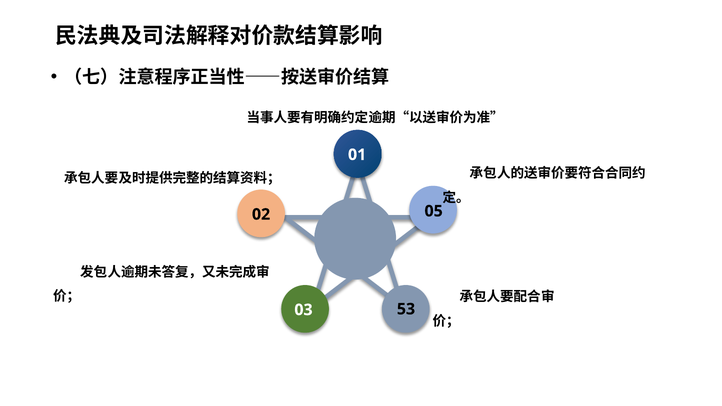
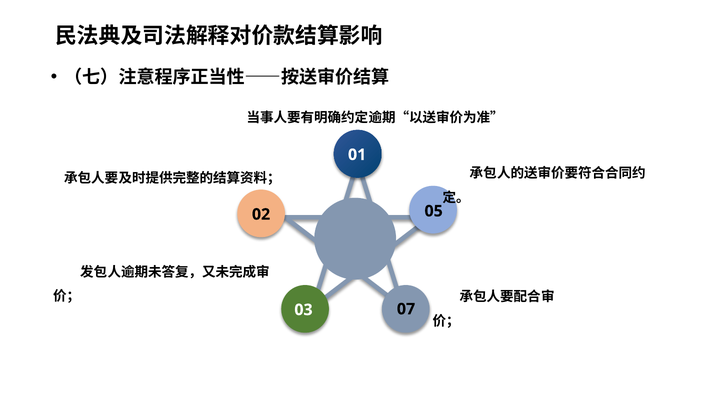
53: 53 -> 07 (406, 309)
